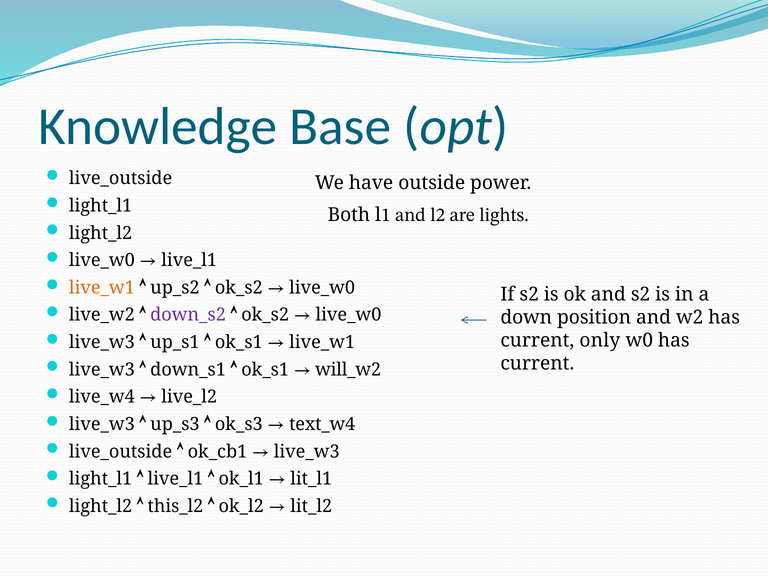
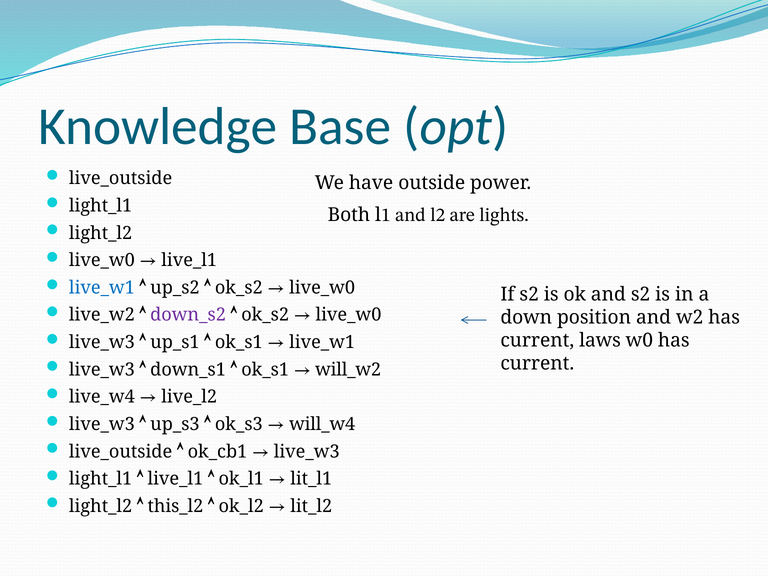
live_w1 colour: orange -> blue (102, 288)
only: only -> laws (600, 340)
text_w4: text_w4 -> will_w4 (322, 424)
